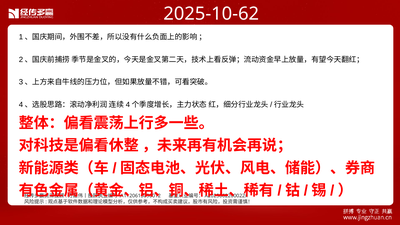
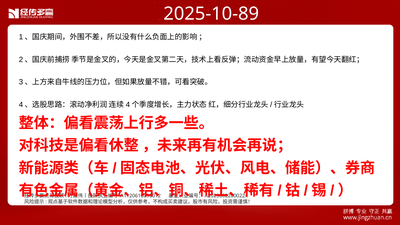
2025-10-62: 2025-10-62 -> 2025-10-89 (211, 14)
